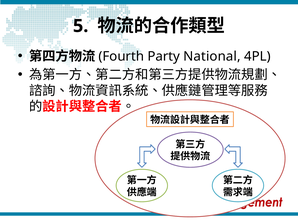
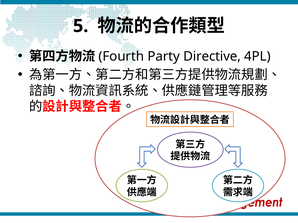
National: National -> Directive (212, 56)
